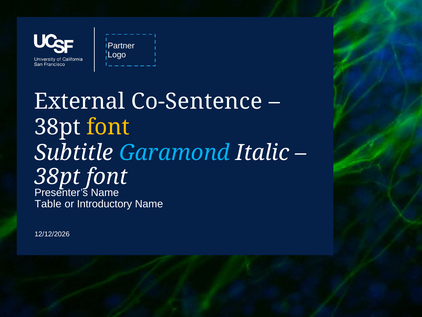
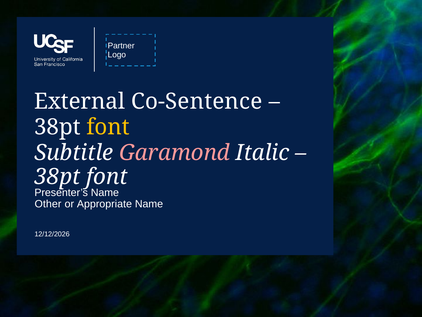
Garamond colour: light blue -> pink (174, 152)
Table: Table -> Other (48, 204)
Introductory: Introductory -> Appropriate (104, 204)
